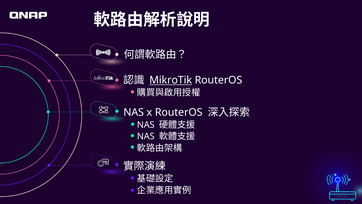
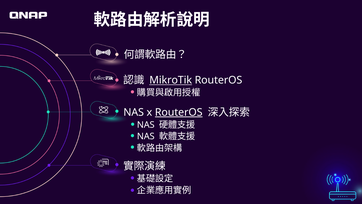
RouterOS underline: none -> present (179, 112)
